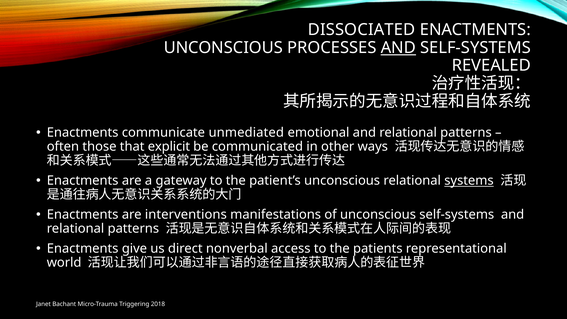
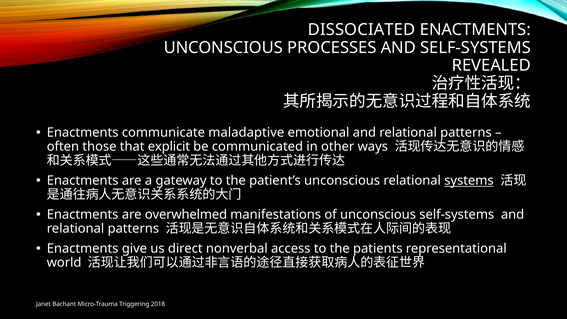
AND underline: present -> none (398, 48)
unmediated: unmediated -> maladaptive (246, 133)
interventions: interventions -> overwhelmed (186, 215)
